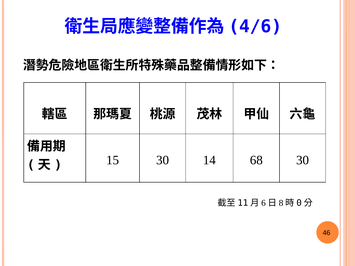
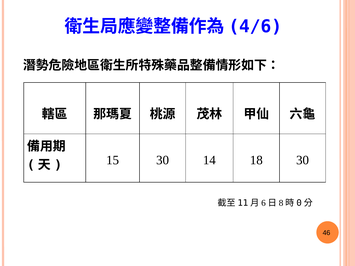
68: 68 -> 18 (256, 160)
